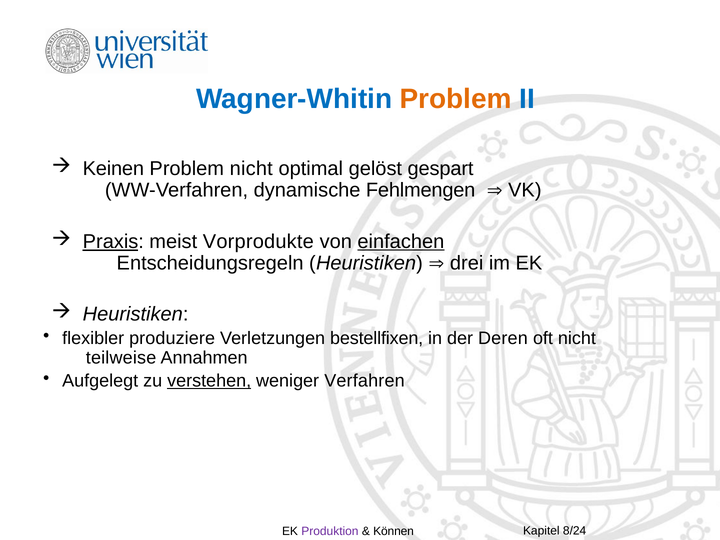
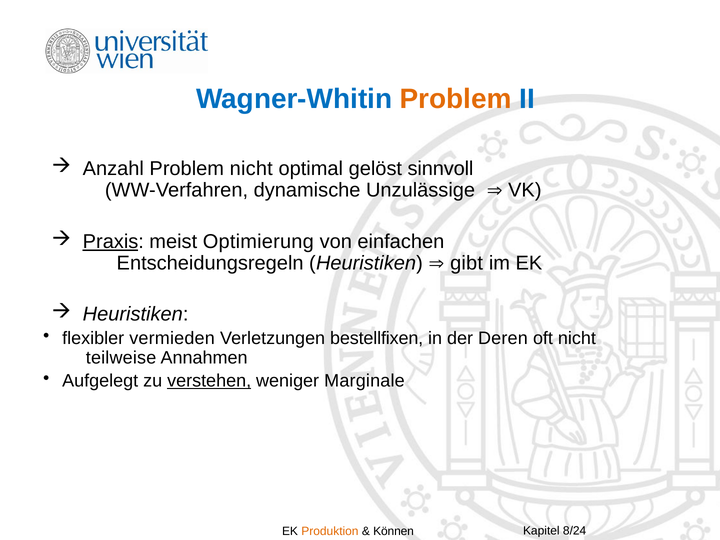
Keinen: Keinen -> Anzahl (113, 169)
gespart: gespart -> sinnvoll (441, 169)
Fehlmengen: Fehlmengen -> Unzulässige (421, 190)
Vorprodukte: Vorprodukte -> Optimierung (258, 241)
einfachen underline: present -> none (401, 241)
drei: drei -> gibt (467, 263)
produziere: produziere -> vermieden (172, 338)
Verfahren: Verfahren -> Marginale (364, 381)
Produktion colour: purple -> orange (330, 531)
